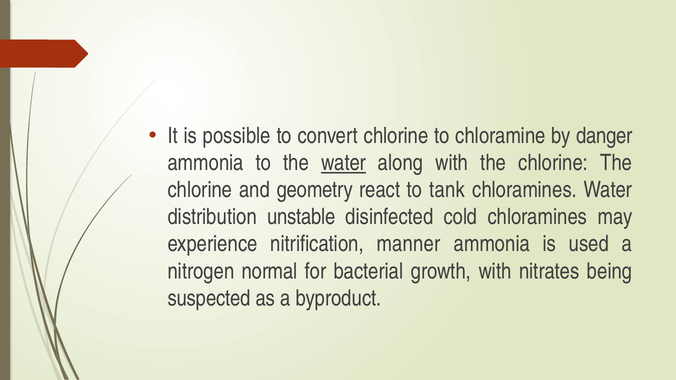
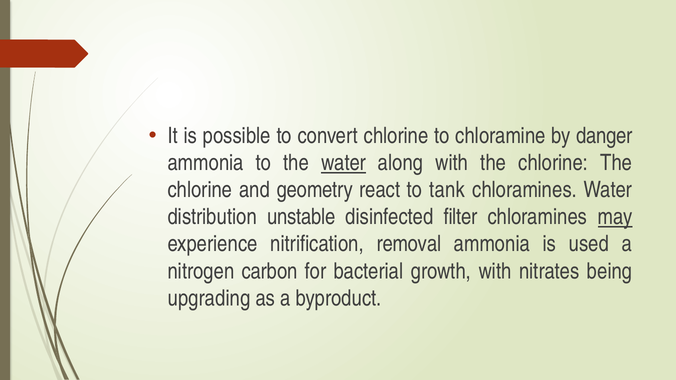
cold: cold -> filter (461, 217)
may underline: none -> present (615, 217)
manner: manner -> removal (409, 244)
normal: normal -> carbon (270, 271)
suspected: suspected -> upgrading (209, 298)
